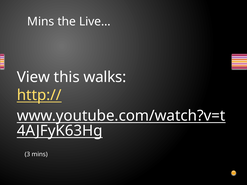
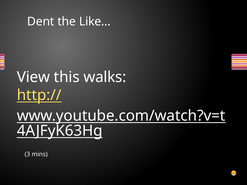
Mins: Mins -> Dent (41, 22)
Live…: Live… -> Like… (95, 22)
